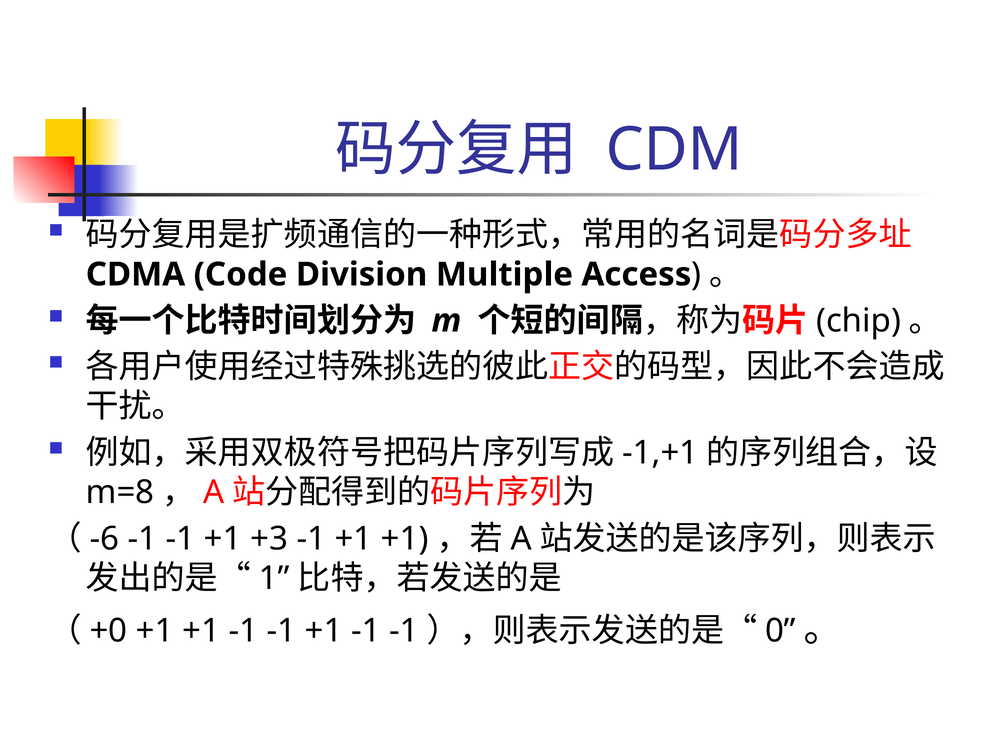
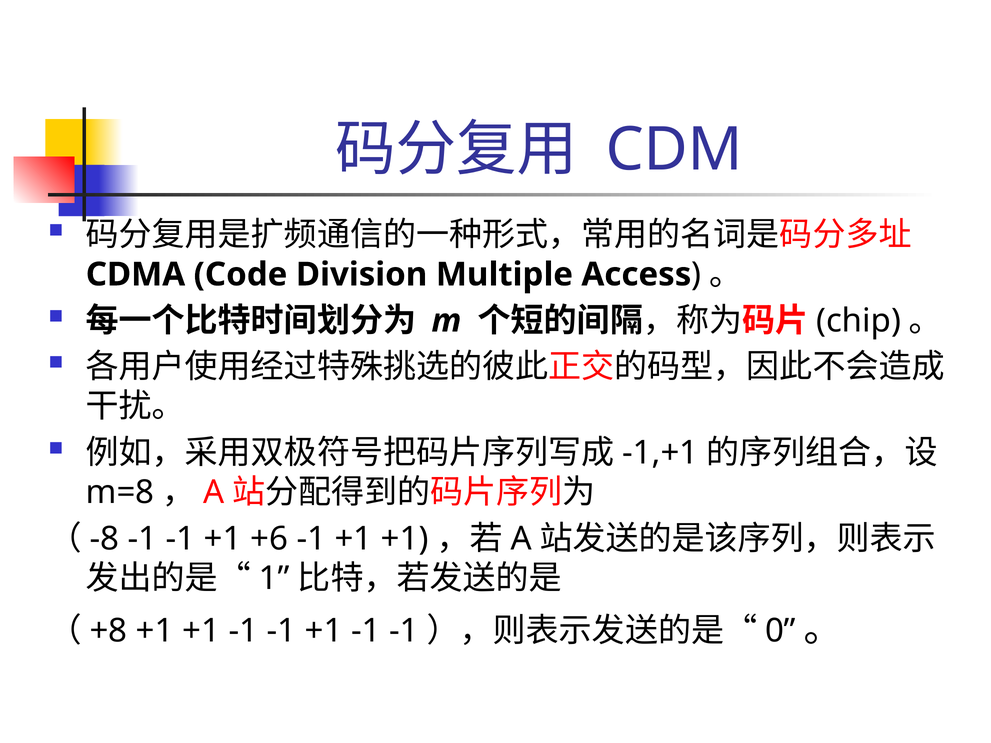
-6: -6 -> -8 (104, 539)
+3: +3 -> +6 (269, 539)
+0: +0 -> +8 (108, 631)
